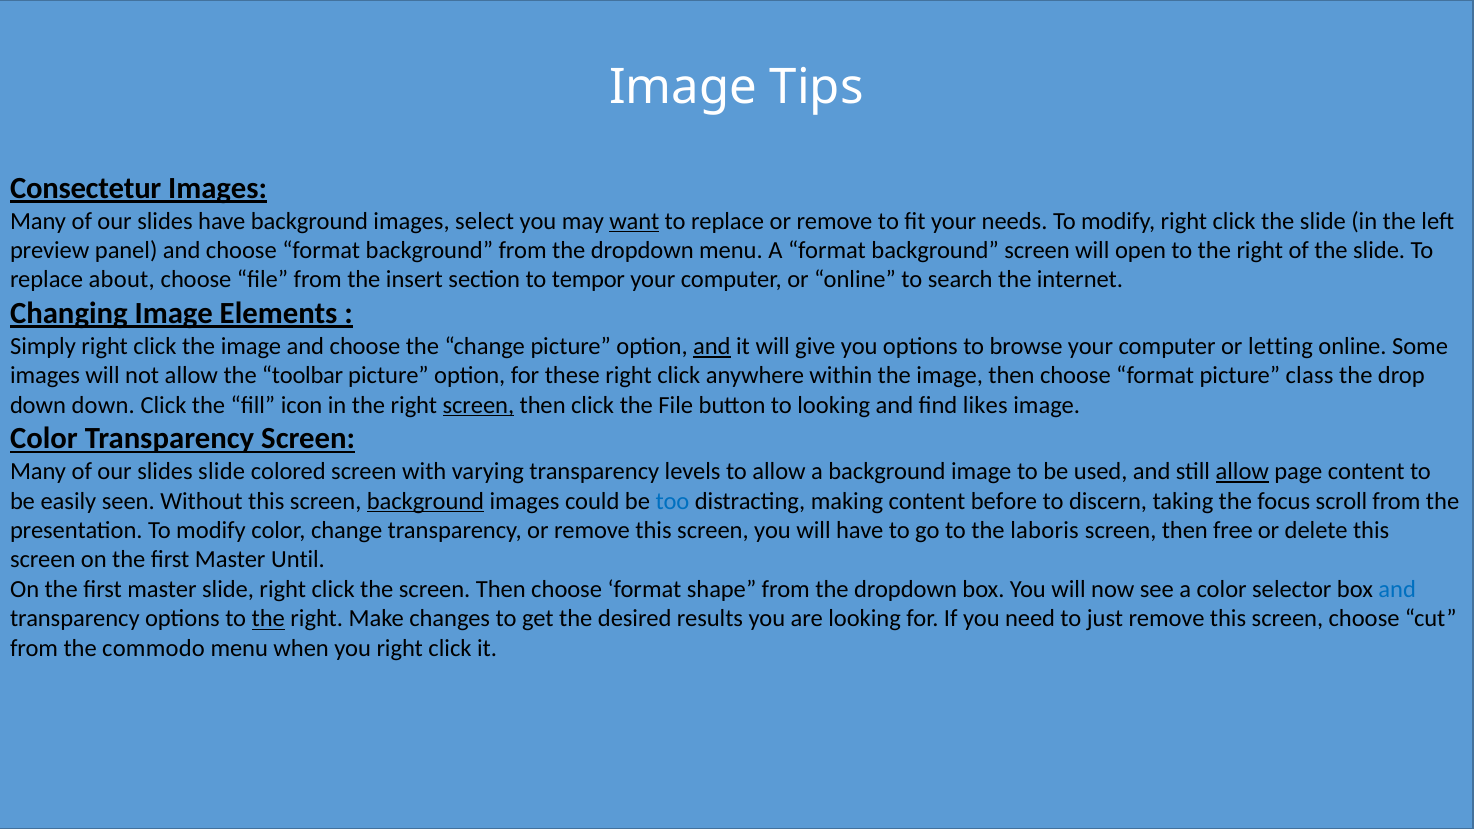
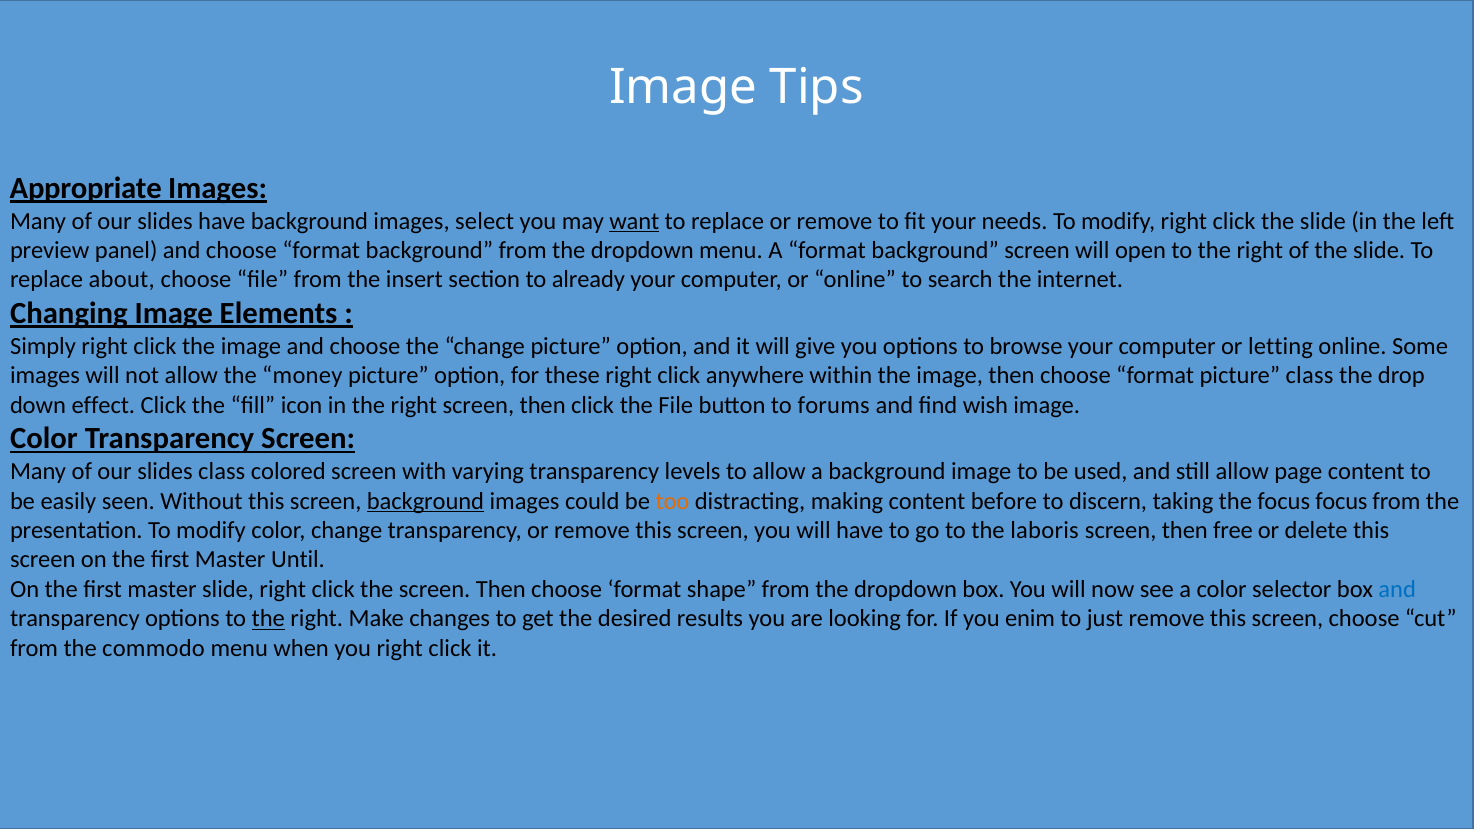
Consectetur: Consectetur -> Appropriate (86, 188)
tempor: tempor -> already (588, 280)
and underline: present -> none (712, 346)
toolbar: toolbar -> money (302, 376)
down down: down -> effect (103, 405)
screen underline: present -> none (478, 405)
to looking: looking -> forums (834, 405)
likes: likes -> wish (985, 405)
slides slide: slide -> class (222, 472)
allow underline: present -> none (1242, 472)
too colour: blue -> orange (672, 501)
focus scroll: scroll -> focus (1341, 501)
need: need -> enim (1030, 619)
